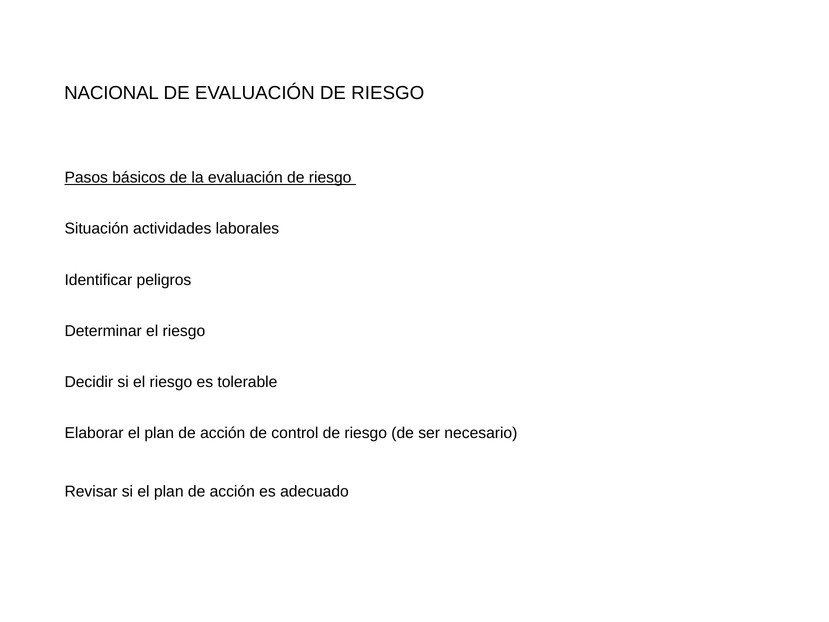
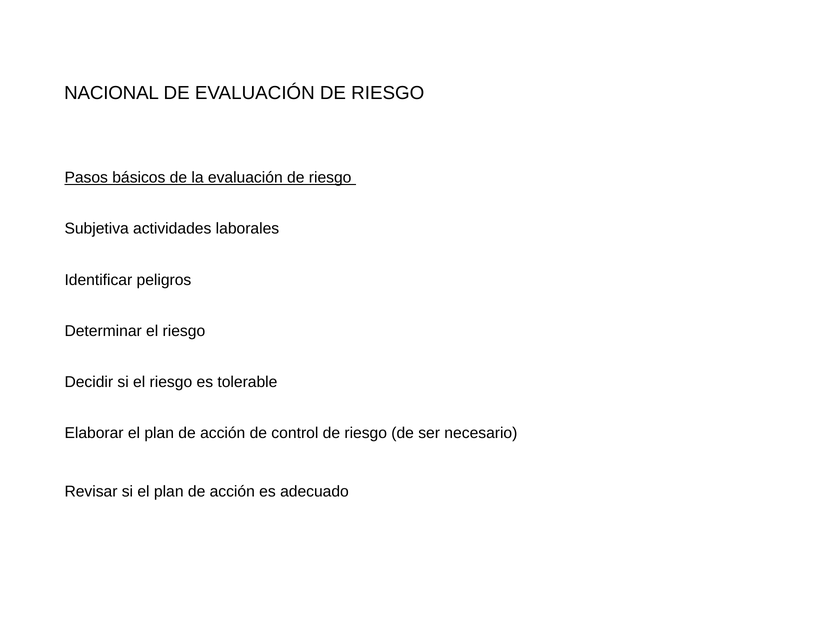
Situación: Situación -> Subjetiva (97, 229)
